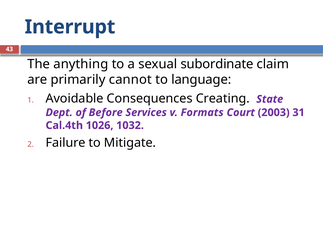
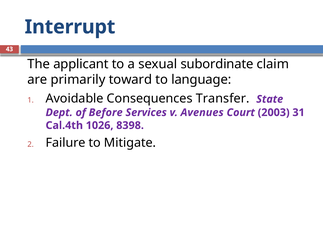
anything: anything -> applicant (81, 64)
cannot: cannot -> toward (130, 80)
Creating: Creating -> Transfer (223, 99)
Formats: Formats -> Avenues (202, 113)
1032: 1032 -> 8398 (130, 126)
